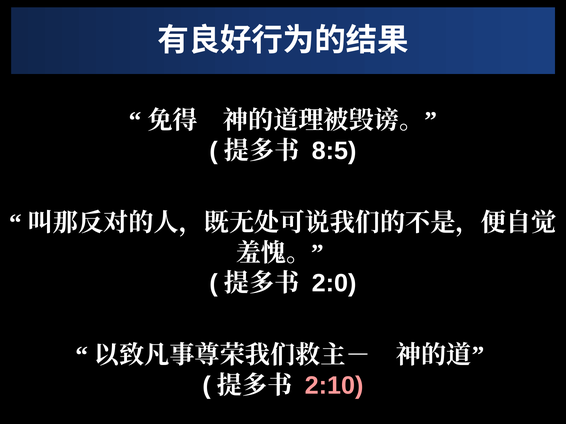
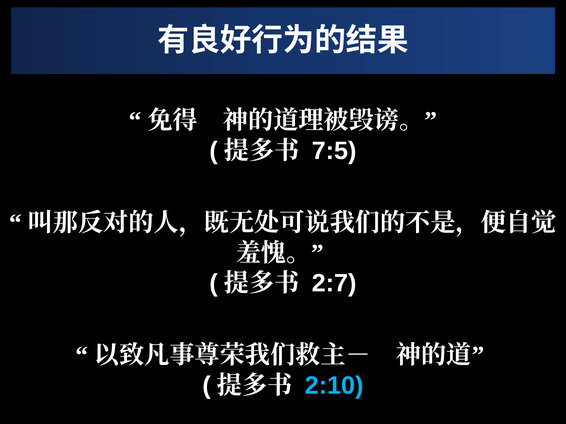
8:5: 8:5 -> 7:5 (334, 151)
2:0: 2:0 -> 2:7 (334, 284)
2:10 colour: pink -> light blue (334, 386)
